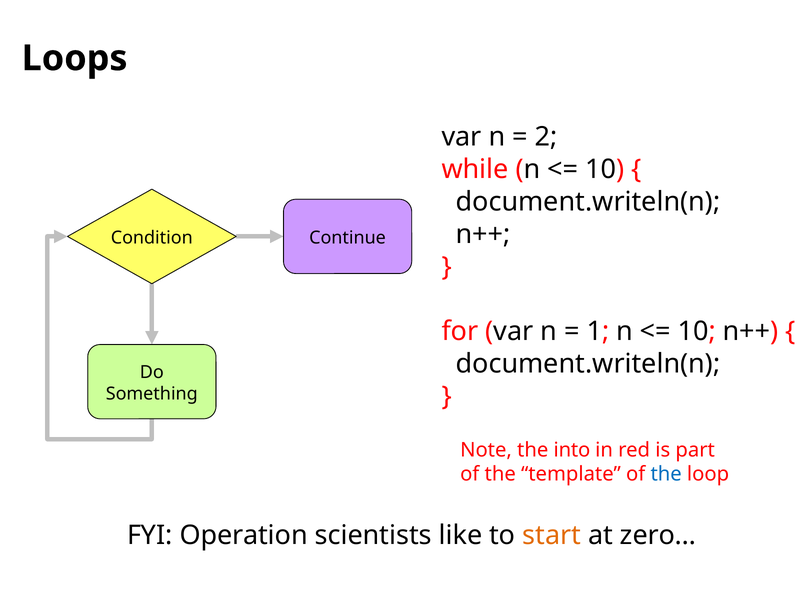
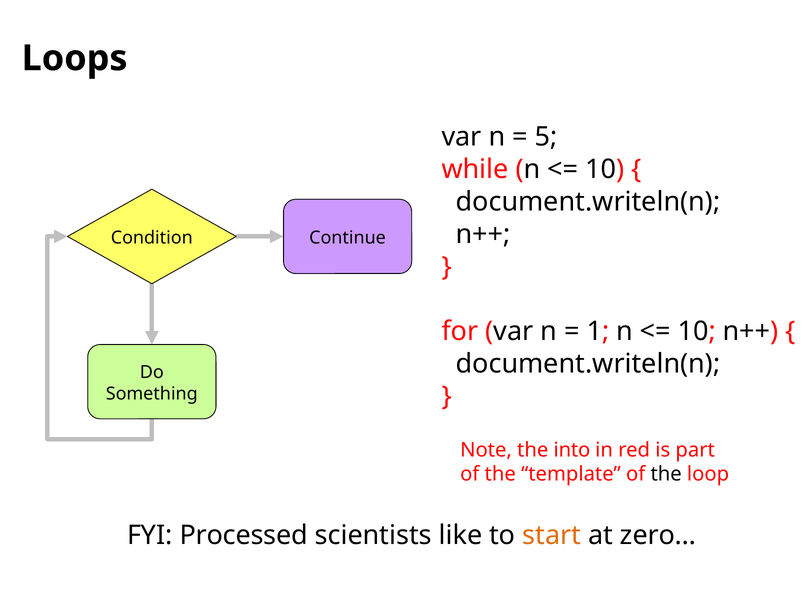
2: 2 -> 5 (546, 137)
the colour: blue -> black (666, 474)
Operation: Operation -> Processed (244, 535)
